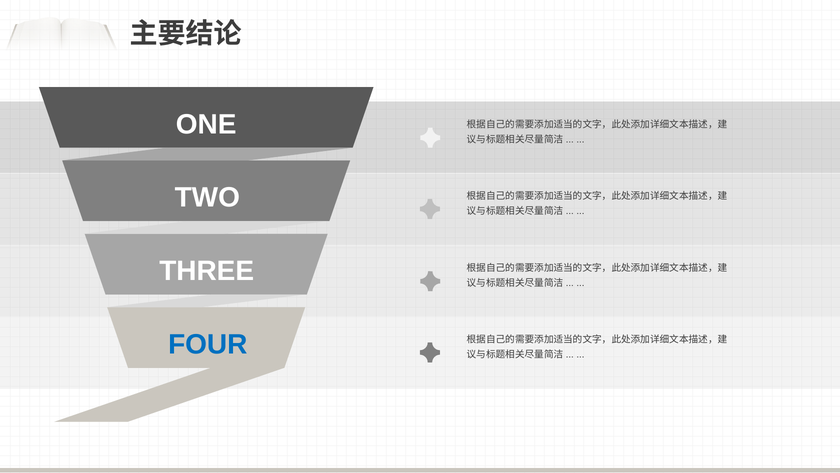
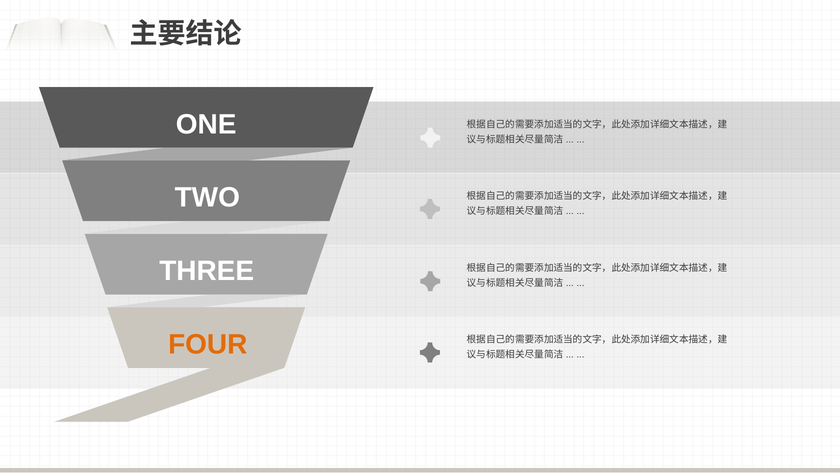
FOUR colour: blue -> orange (208, 344)
